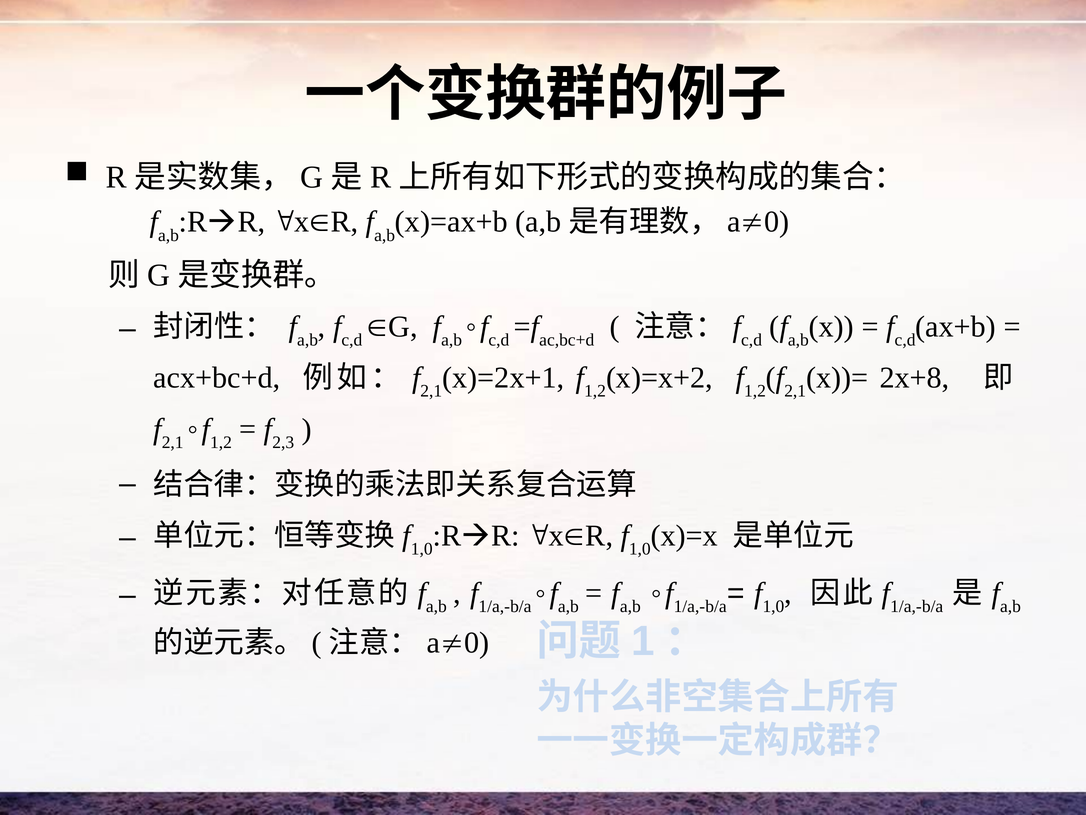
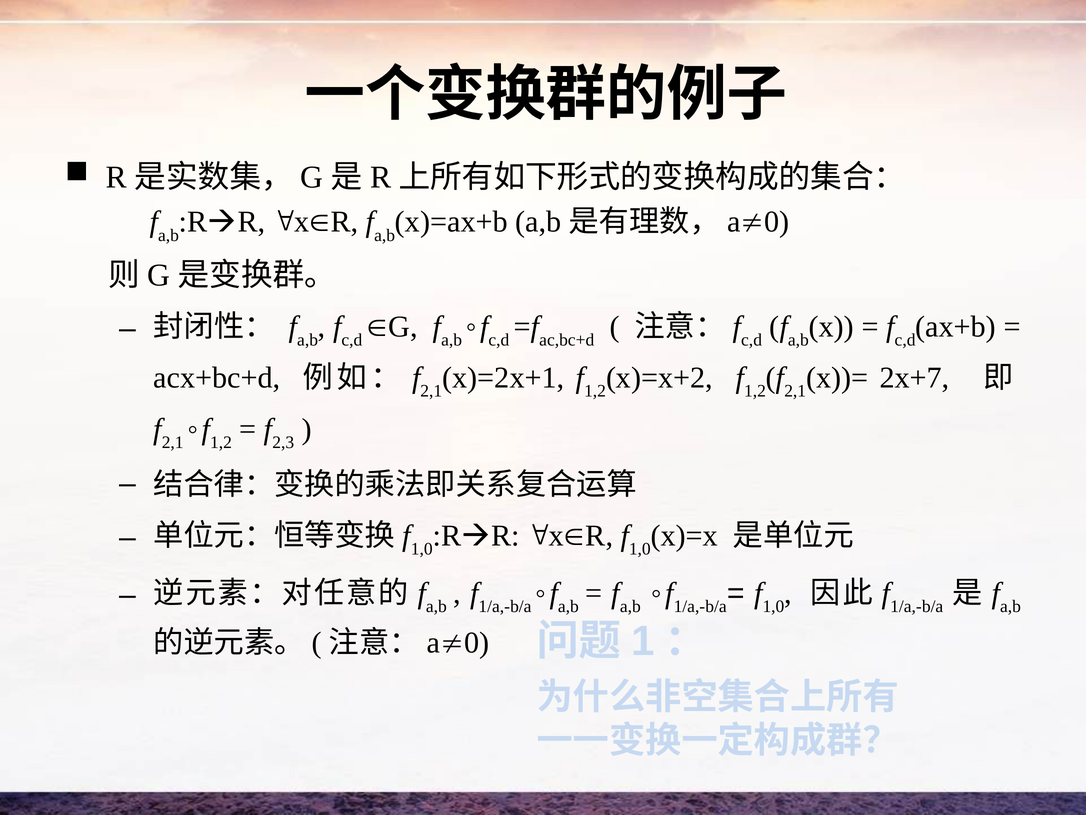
2x+8: 2x+8 -> 2x+7 (915, 378)
